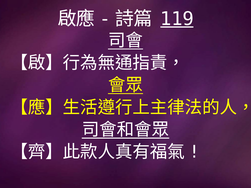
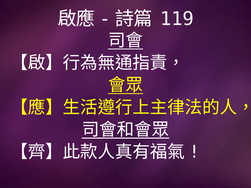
119 underline: present -> none (177, 19)
